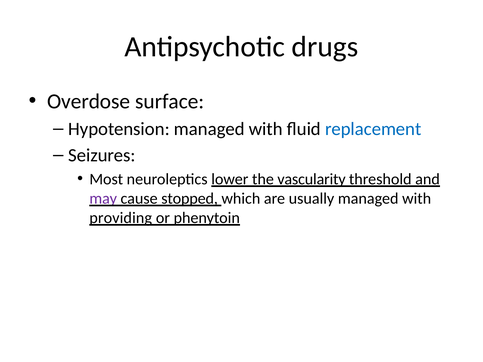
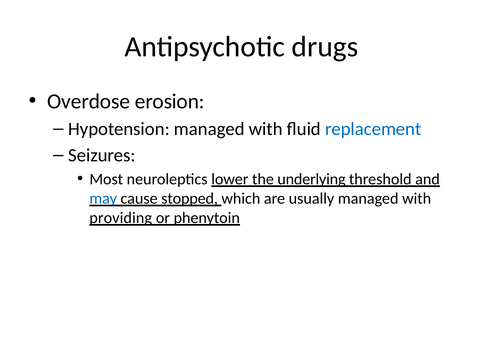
surface: surface -> erosion (170, 101)
vascularity: vascularity -> underlying (311, 179)
may colour: purple -> blue (103, 199)
